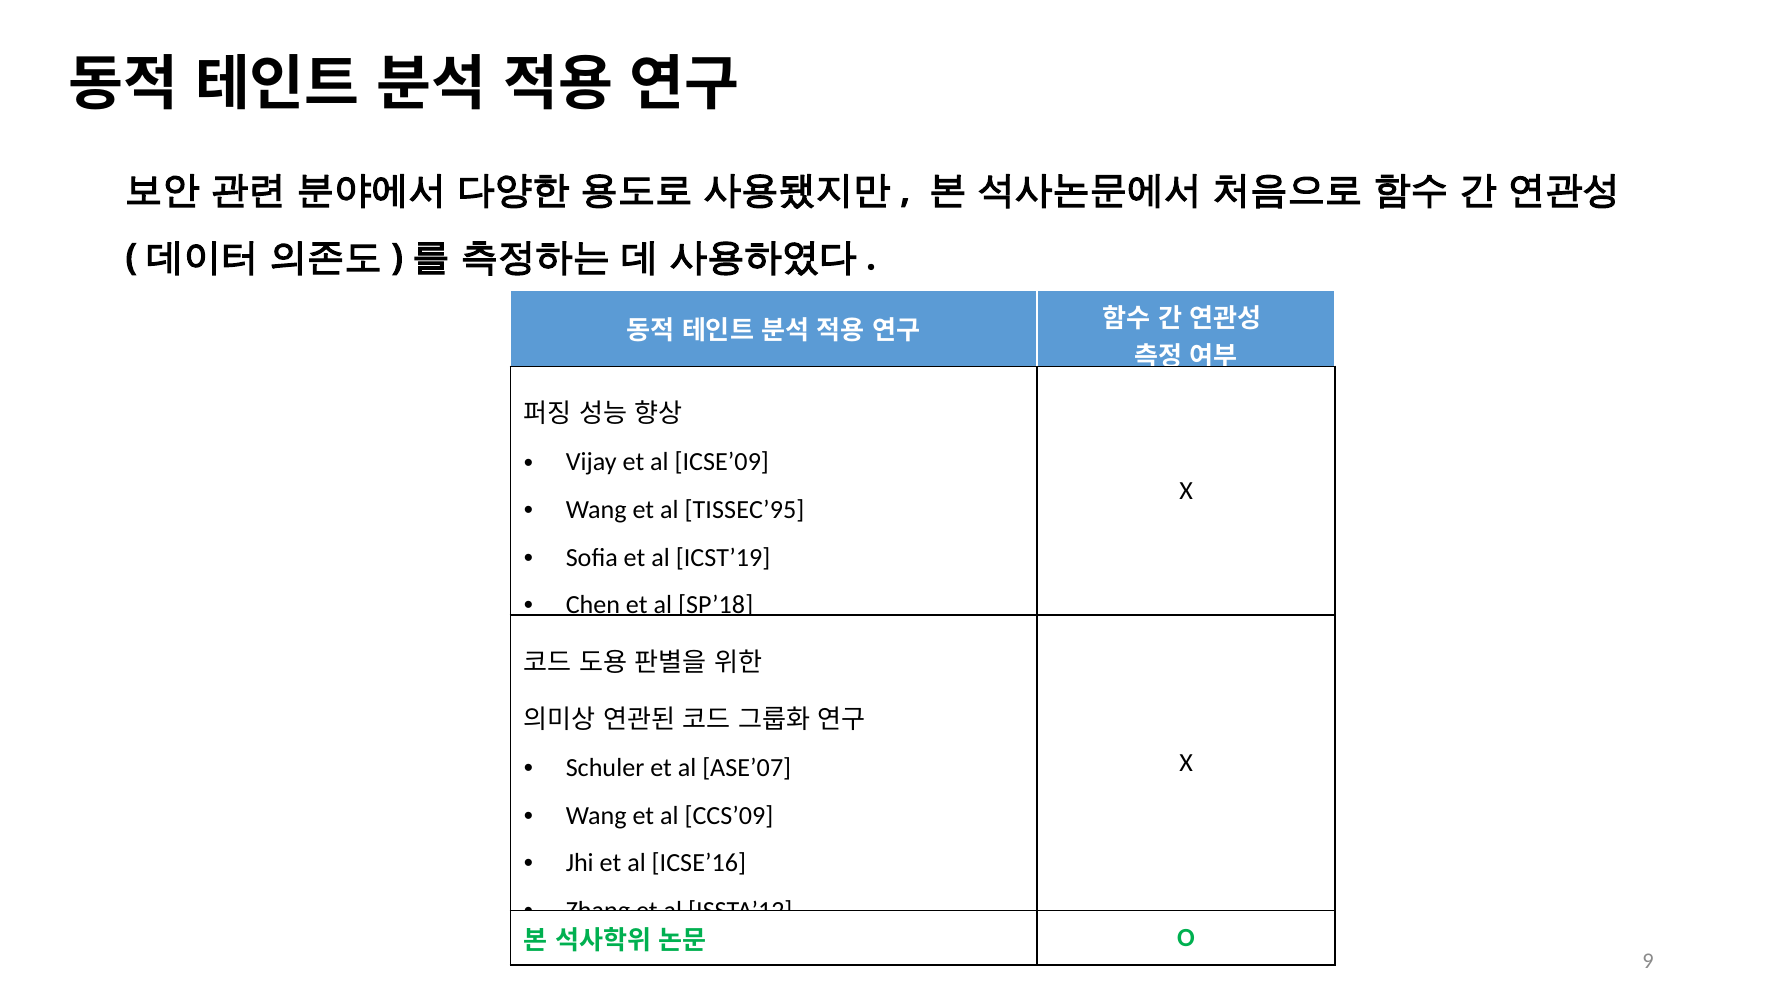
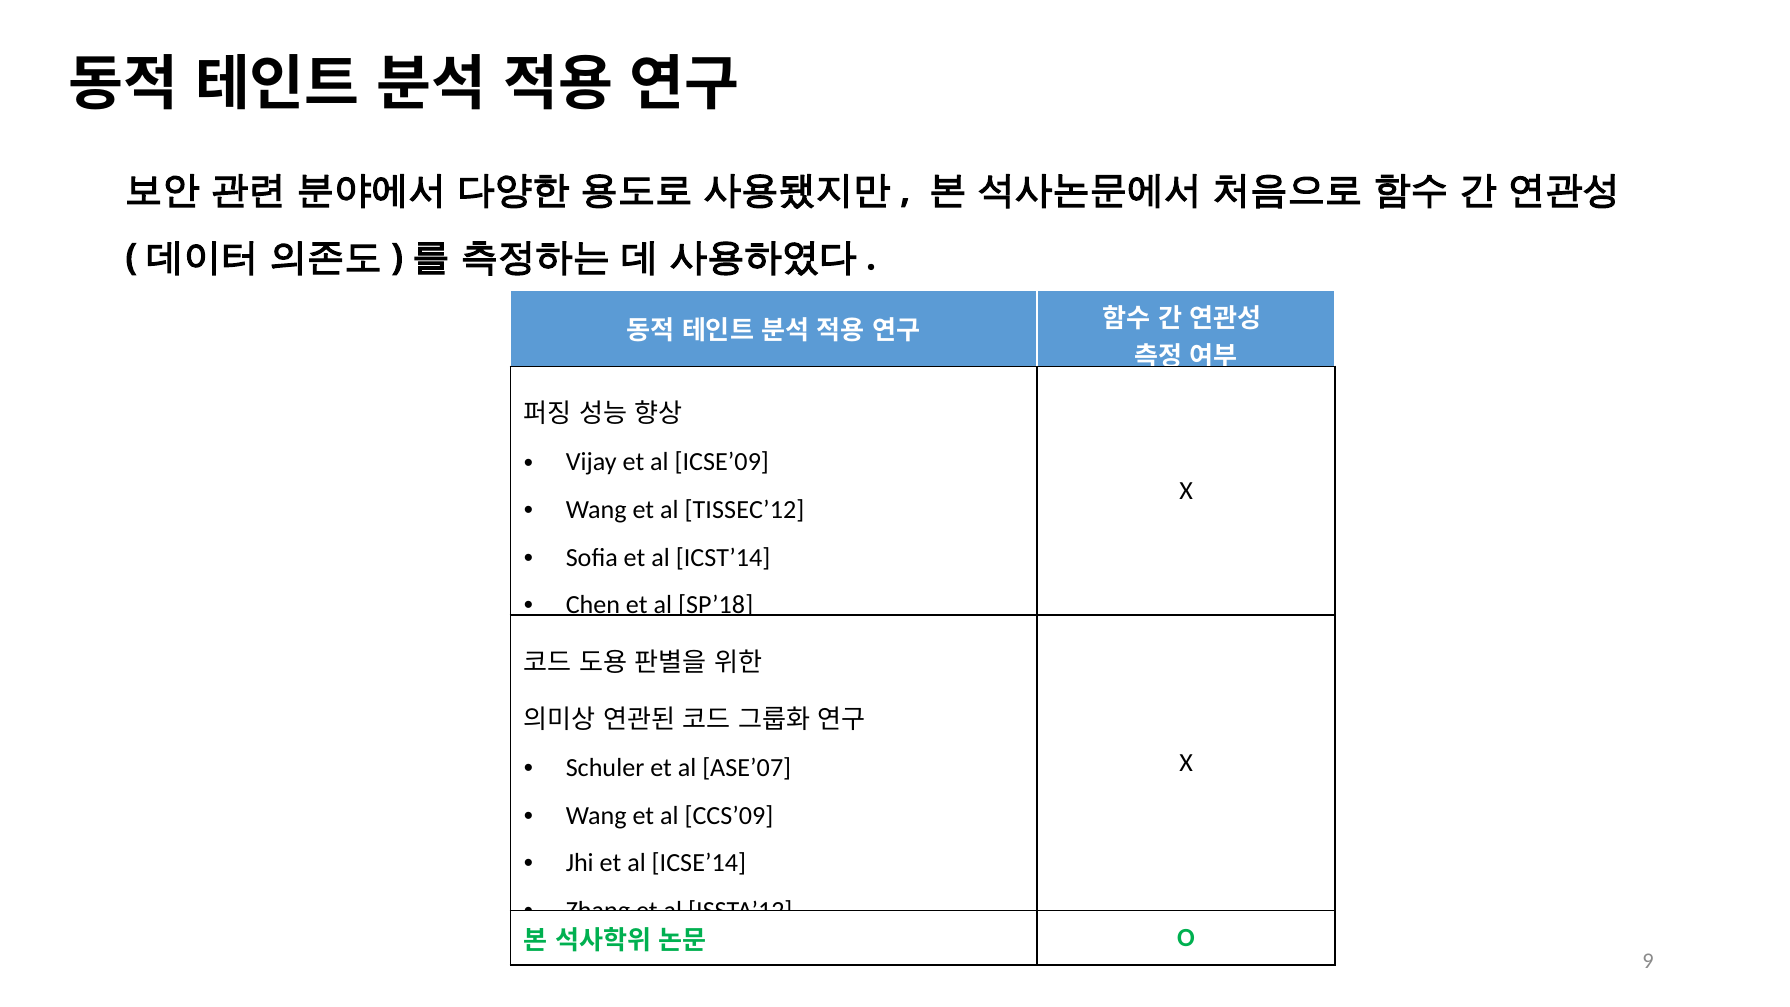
TISSEC’95: TISSEC’95 -> TISSEC’12 (744, 510)
ICST’19: ICST’19 -> ICST’14 (723, 558)
ICSE’16: ICSE’16 -> ICSE’14 (699, 863)
